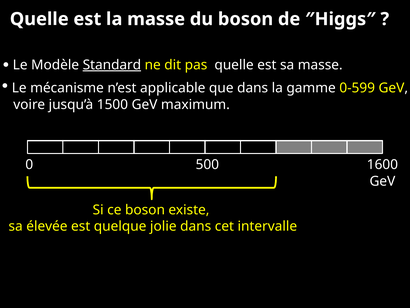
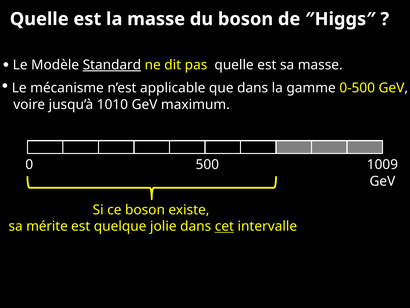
0-599: 0-599 -> 0-500 (357, 88)
1500: 1500 -> 1010 (112, 104)
1600: 1600 -> 1009 (382, 164)
élevée: élevée -> mérite (47, 226)
cet underline: none -> present (224, 226)
